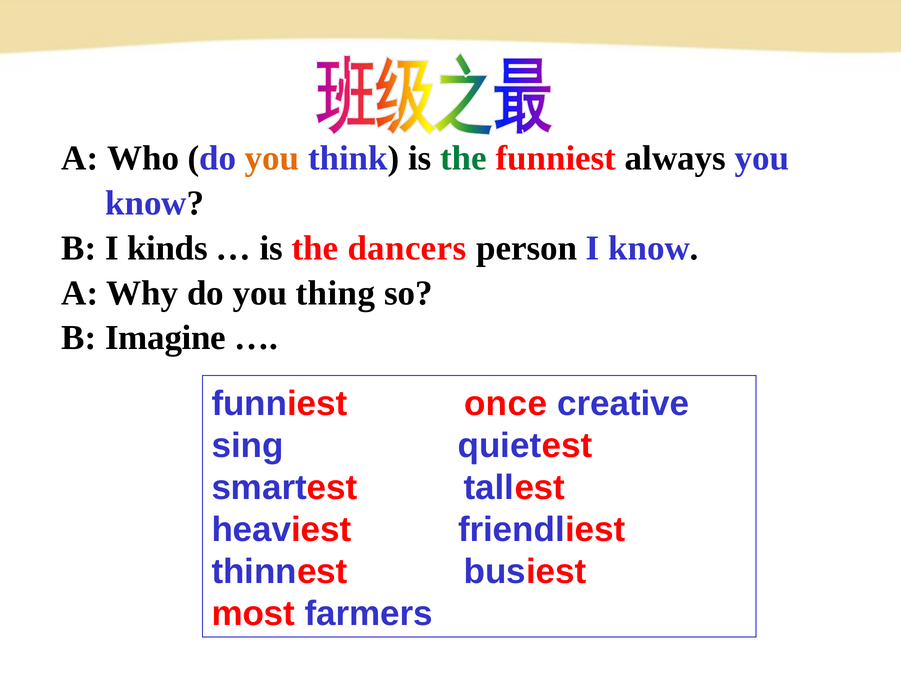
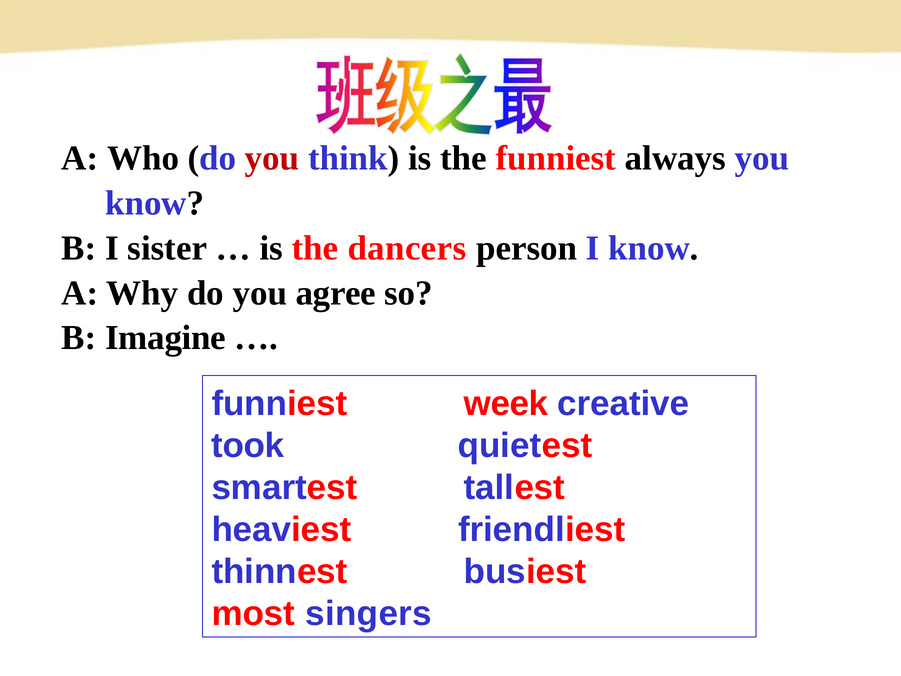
you colour: orange -> red (272, 158)
the colour: green -> black (464, 158)
kinds: kinds -> sister (167, 248)
thing: thing -> agree (336, 293)
once: once -> week (506, 403)
sing: sing -> took (248, 445)
farmers: farmers -> singers (369, 614)
